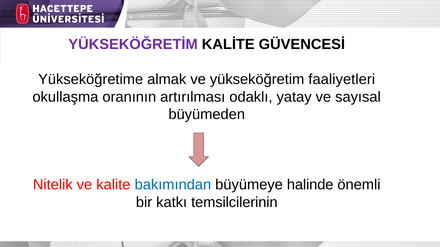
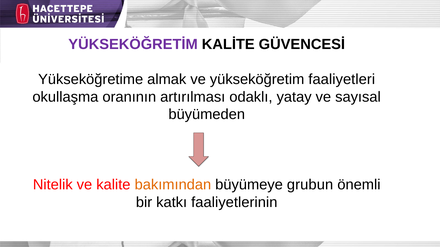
bakımından colour: blue -> orange (173, 185)
halinde: halinde -> grubun (310, 185)
temsilcilerinin: temsilcilerinin -> faaliyetlerinin (234, 203)
